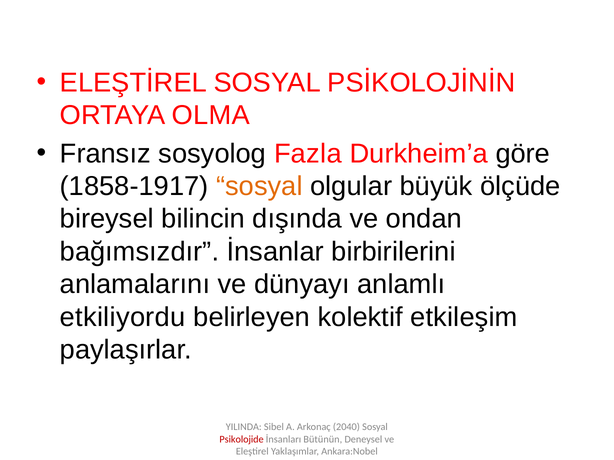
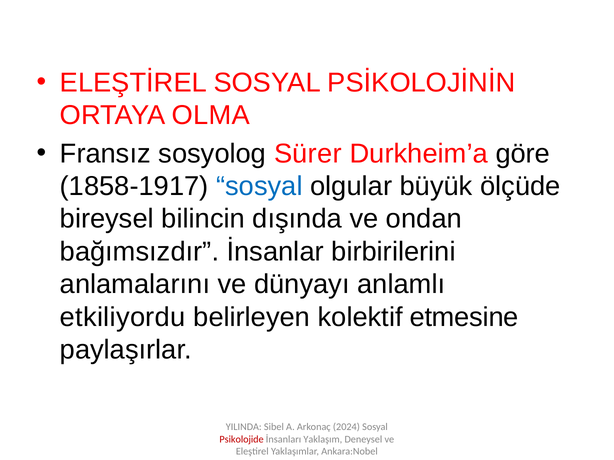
Fazla: Fazla -> Sürer (308, 154)
sosyal colour: orange -> blue (259, 186)
etkileşim: etkileşim -> etmesine (464, 318)
2040: 2040 -> 2024 (346, 427)
Bütünün: Bütünün -> Yaklaşım (323, 440)
